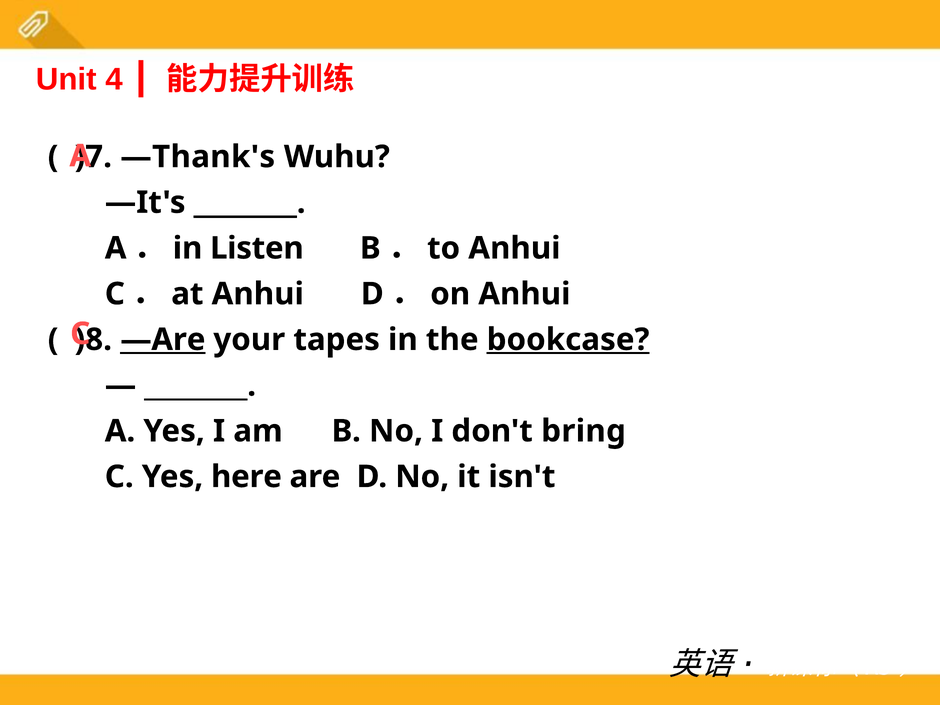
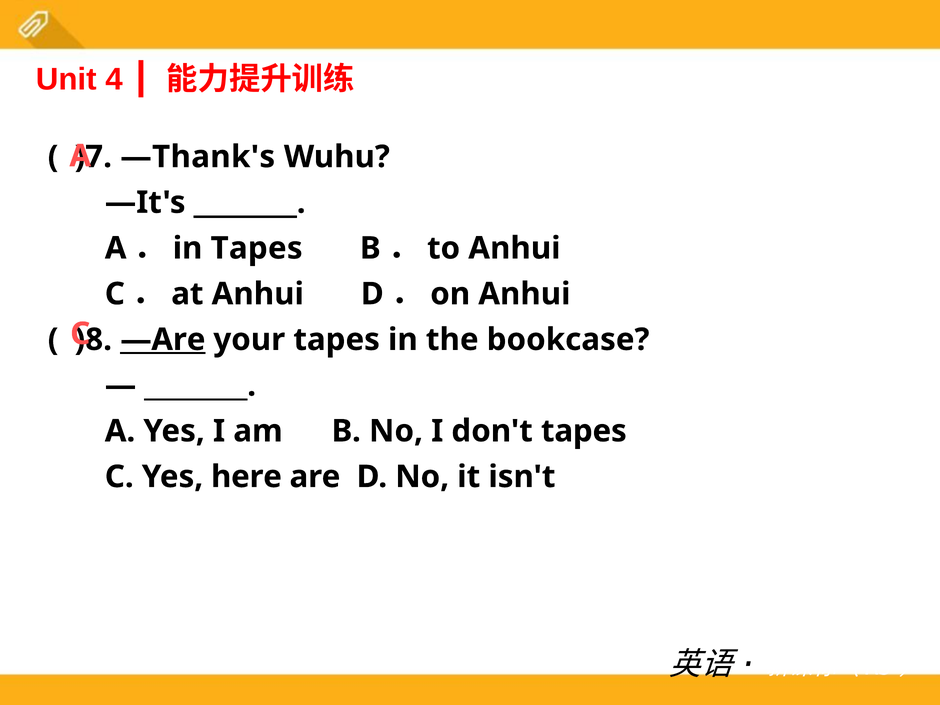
in Listen: Listen -> Tapes (257, 248)
bookcase underline: present -> none (568, 340)
don't bring: bring -> tapes (584, 431)
